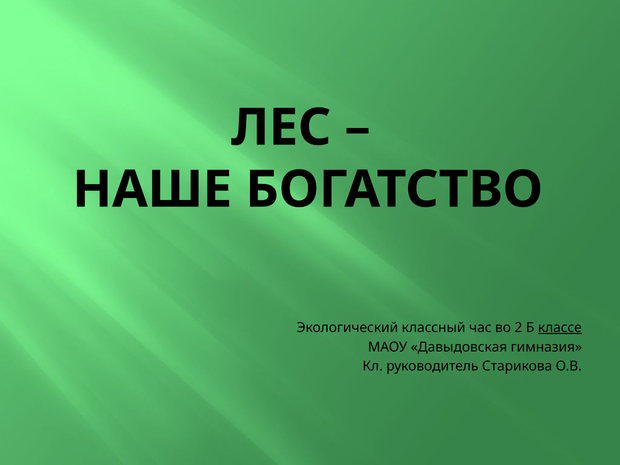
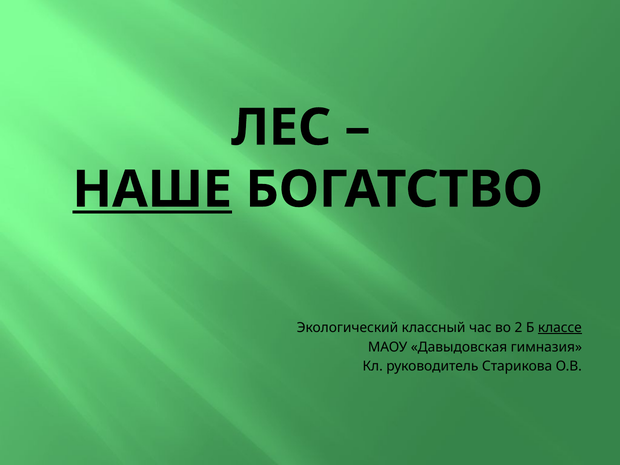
НАШЕ underline: none -> present (152, 190)
